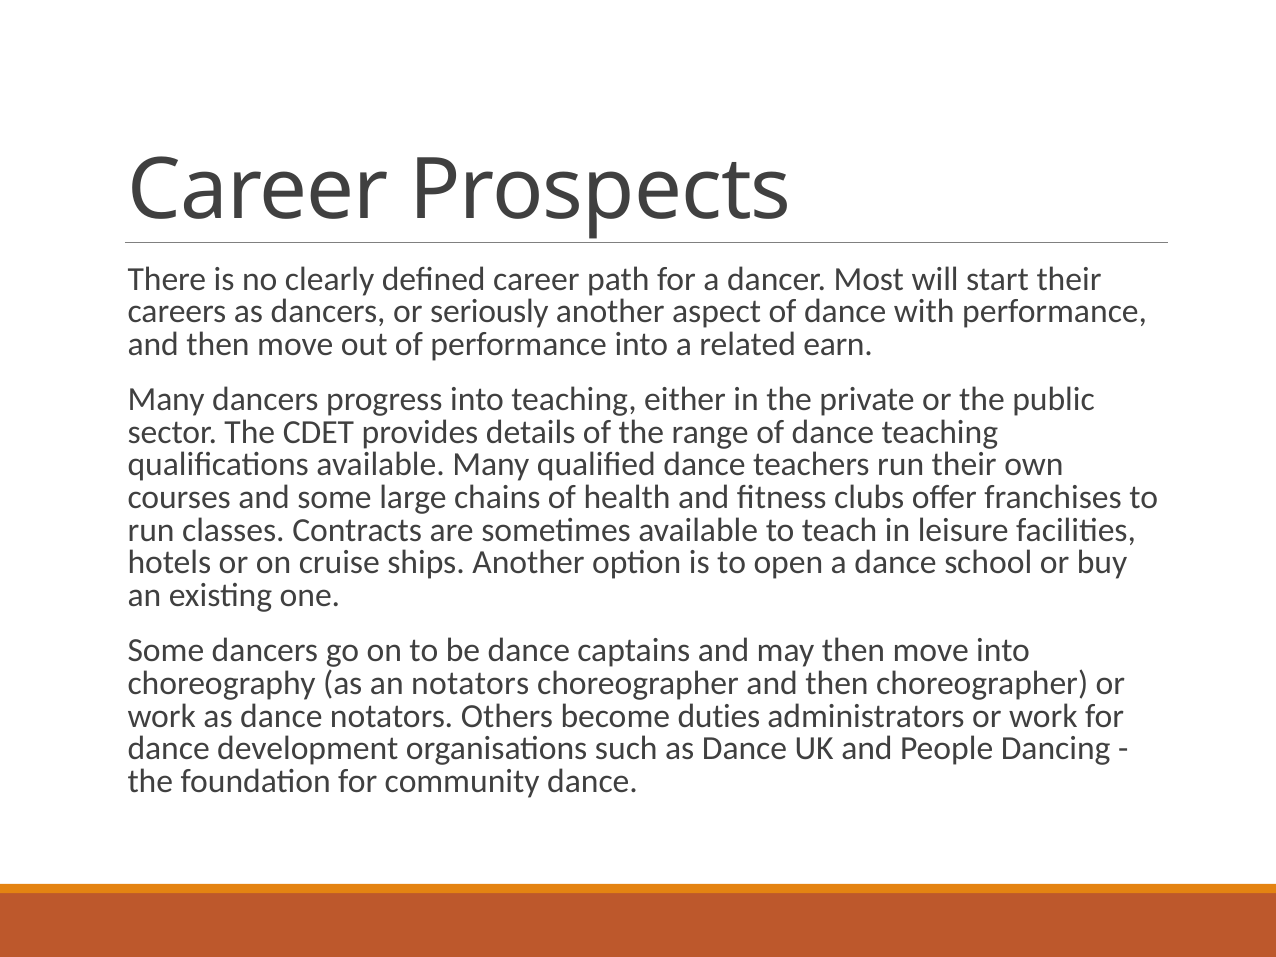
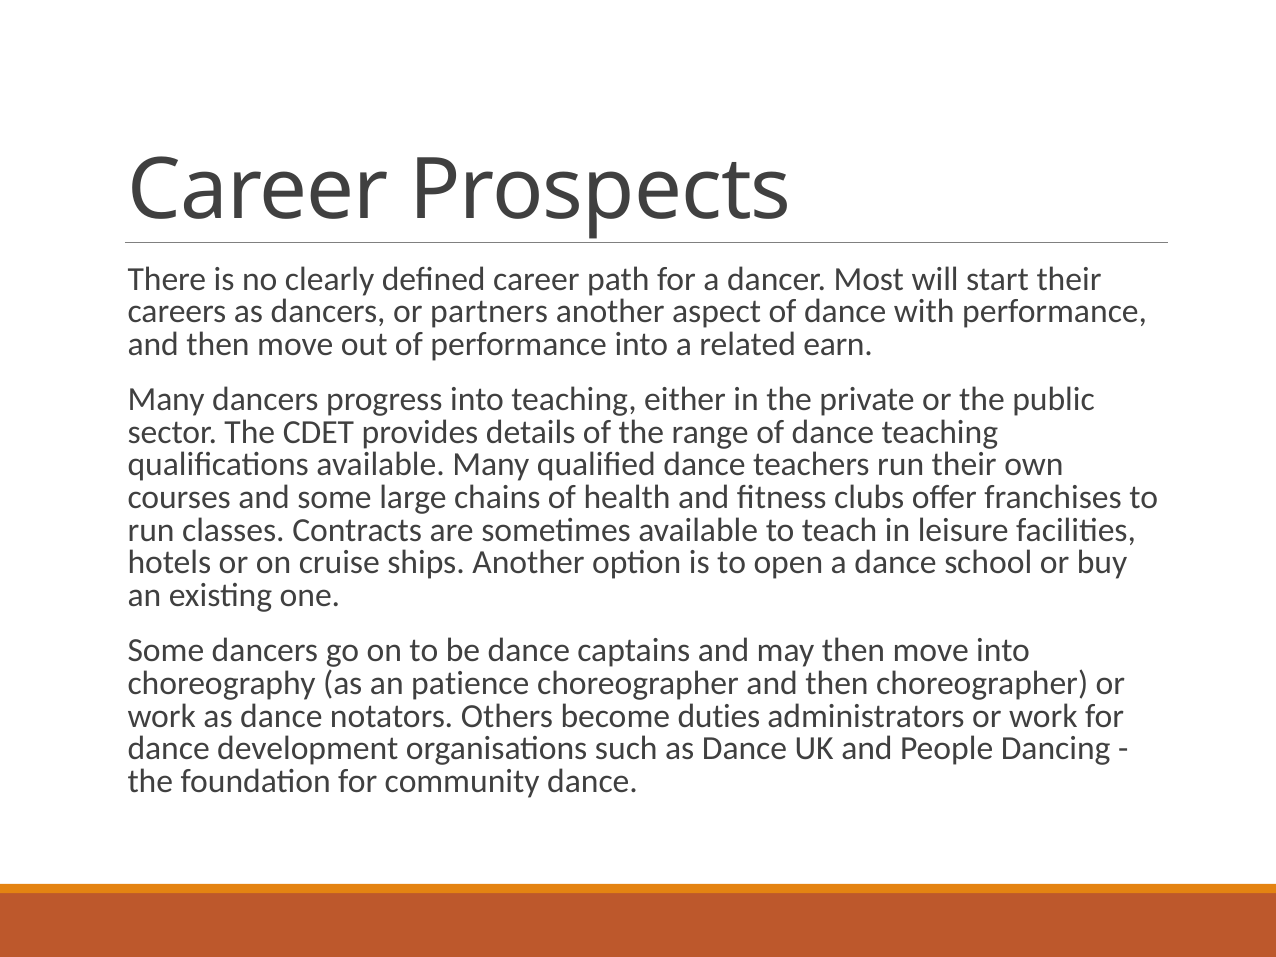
seriously: seriously -> partners (489, 312)
an notators: notators -> patience (470, 683)
